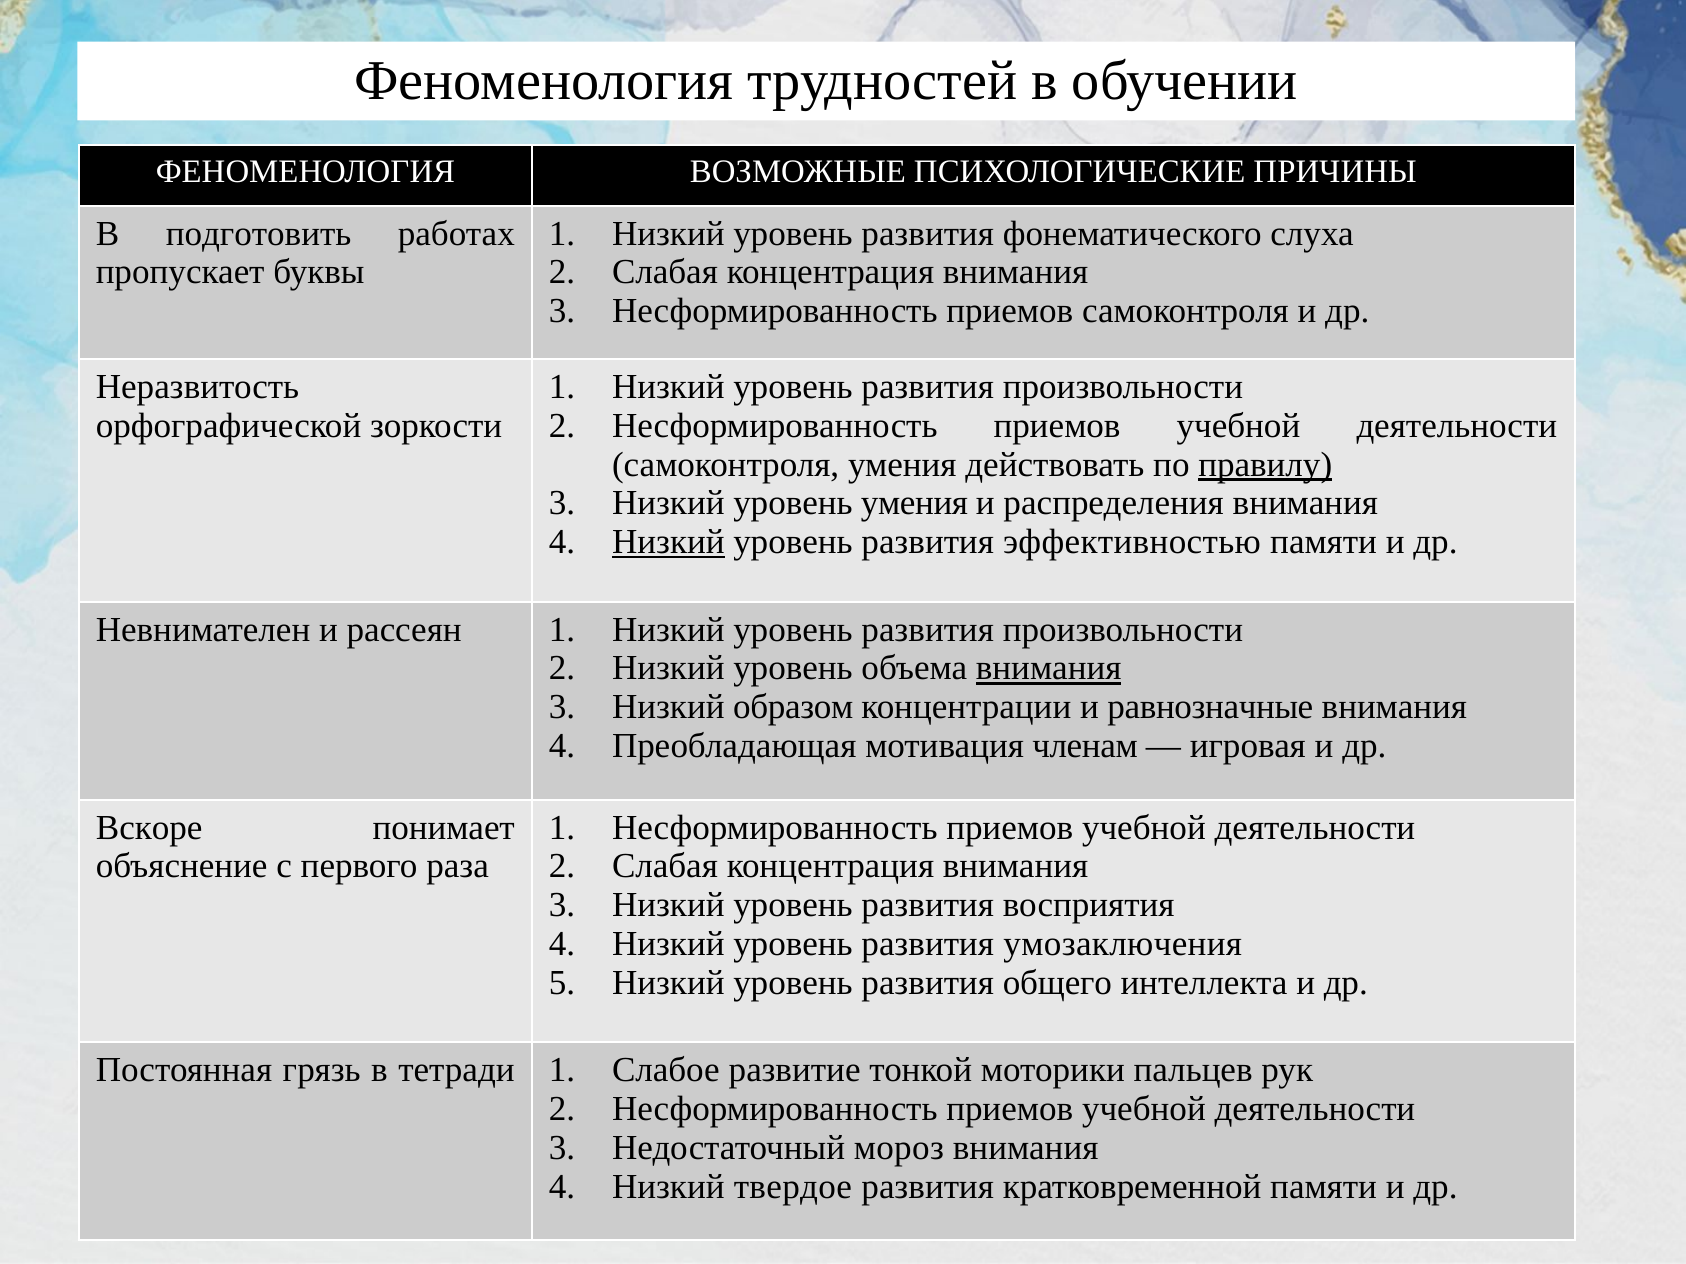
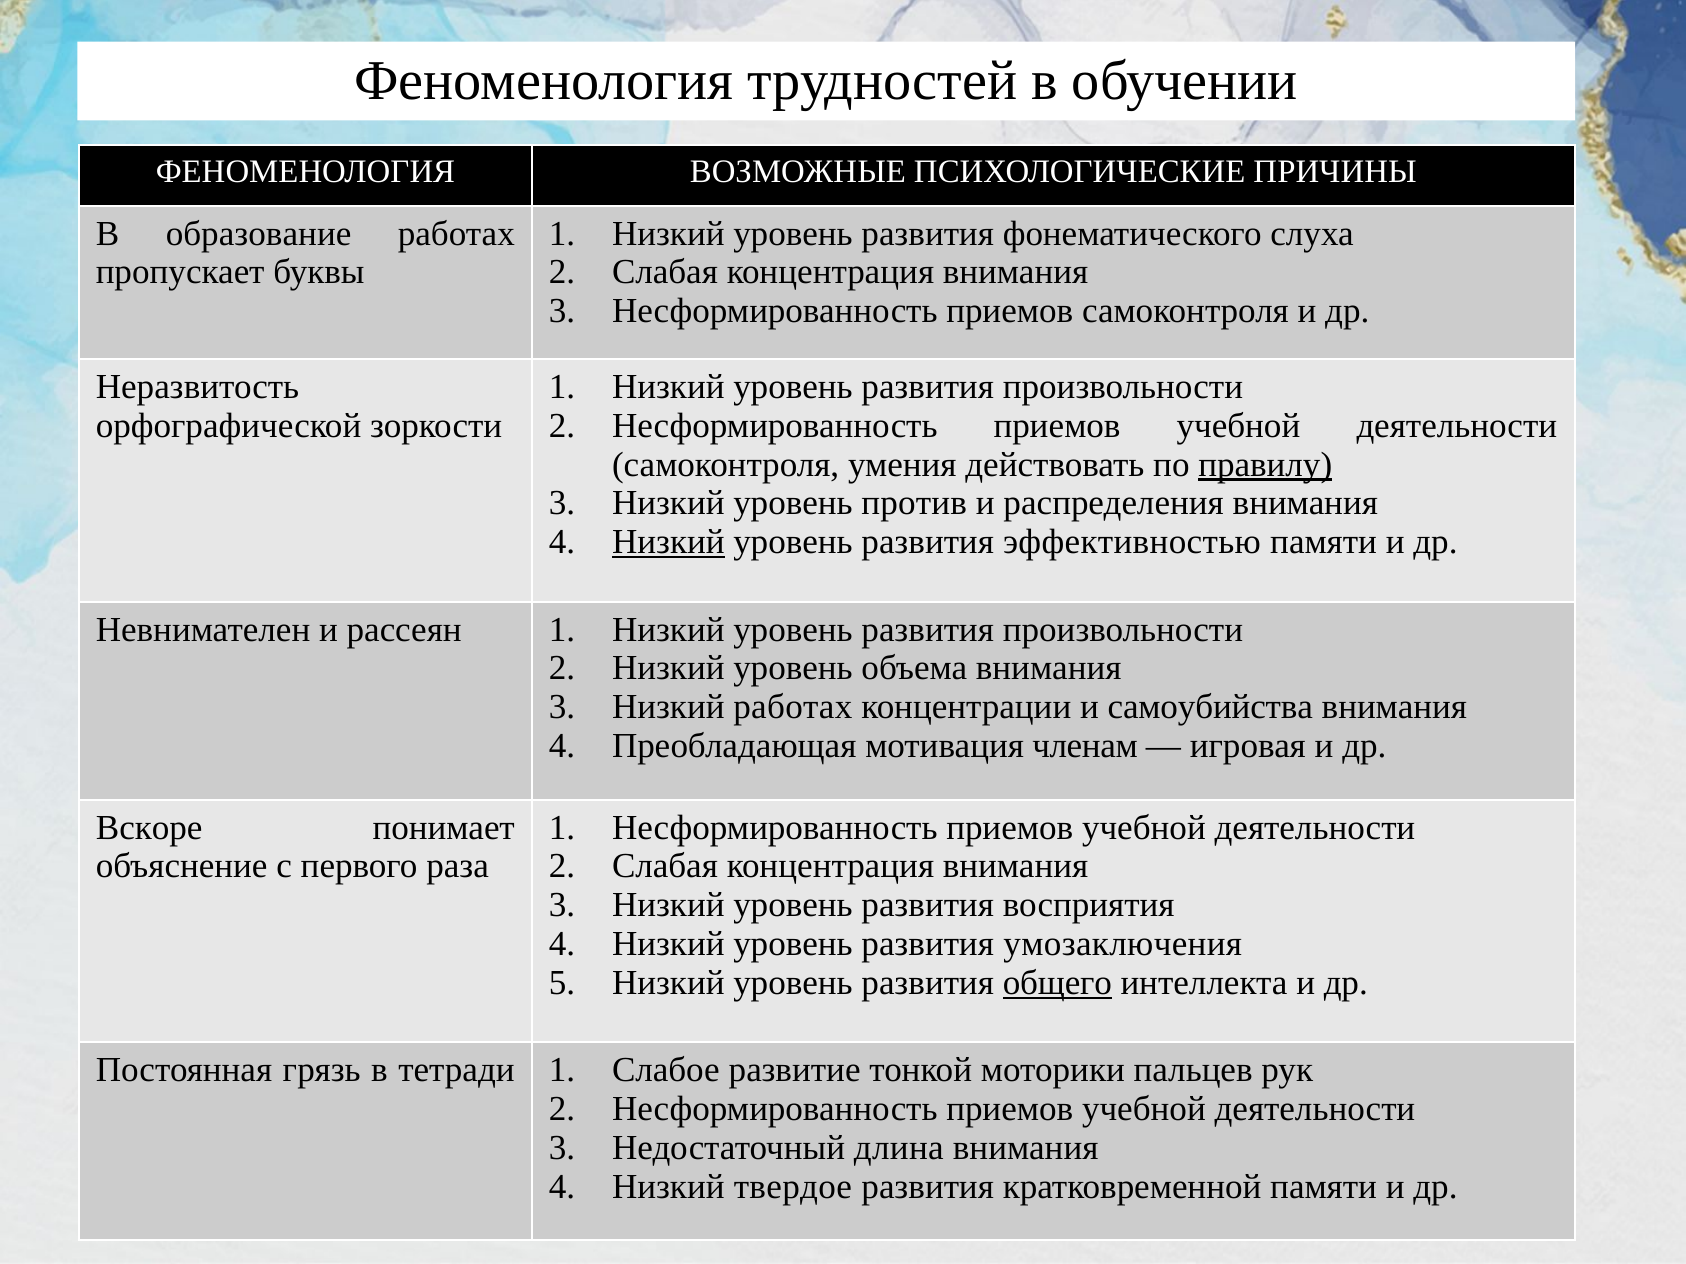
подготовить: подготовить -> образование (259, 234)
уровень умения: умения -> против (914, 503)
внимания underline: present -> none (1049, 669)
Низкий образом: образом -> работах (793, 707)
равнозначные: равнозначные -> самоубийства (1210, 707)
общего underline: none -> present (1057, 983)
мороз: мороз -> длина (899, 1148)
